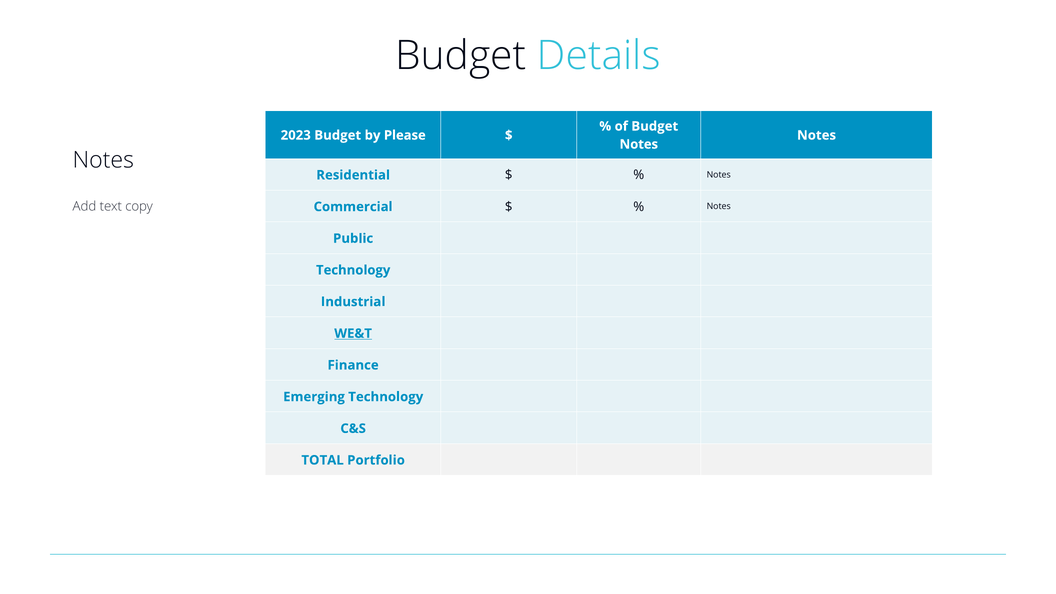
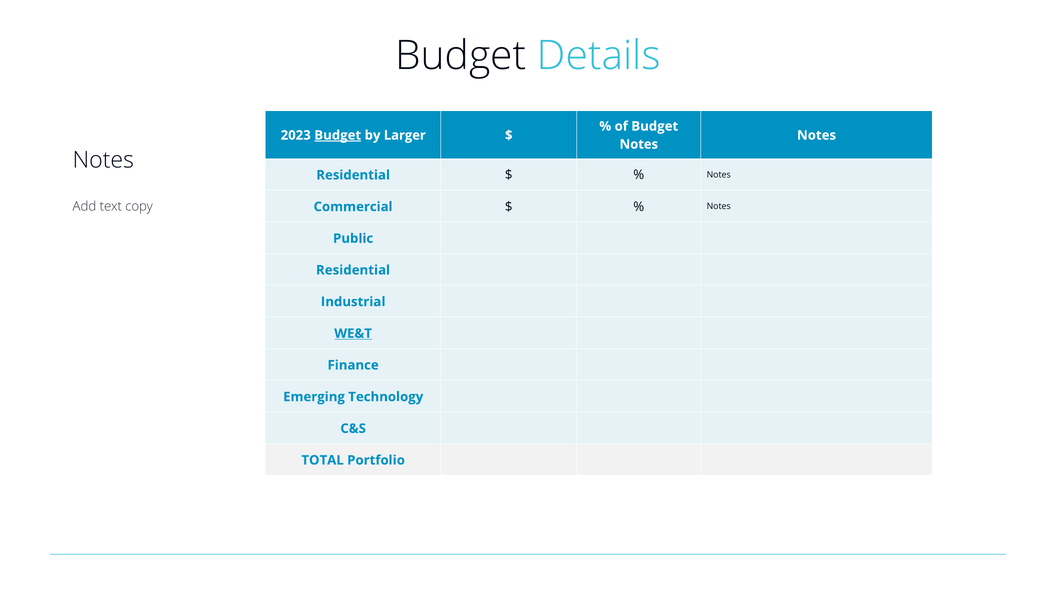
Budget underline: none -> present (338, 135)
Please: Please -> Larger (405, 135)
Technology: Technology -> Residential (353, 270)
